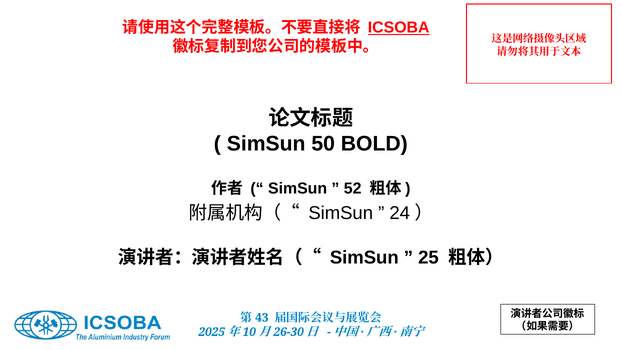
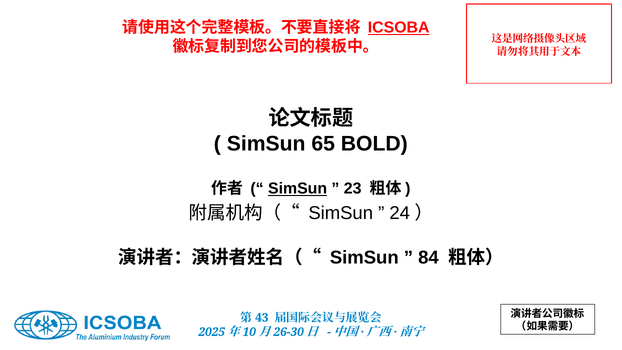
50: 50 -> 65 (323, 144)
SimSun underline: none -> present (298, 189)
52: 52 -> 23 (353, 189)
25: 25 -> 84 (428, 258)
